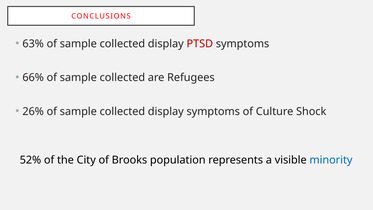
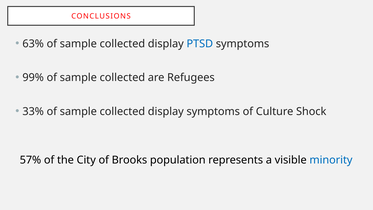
PTSD colour: red -> blue (200, 44)
66%: 66% -> 99% (33, 78)
26%: 26% -> 33% (33, 111)
52%: 52% -> 57% (30, 160)
